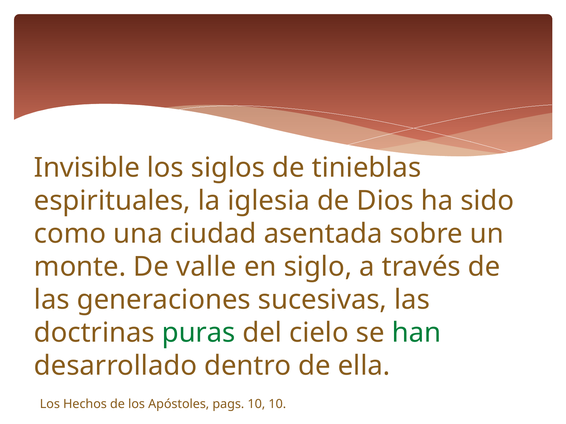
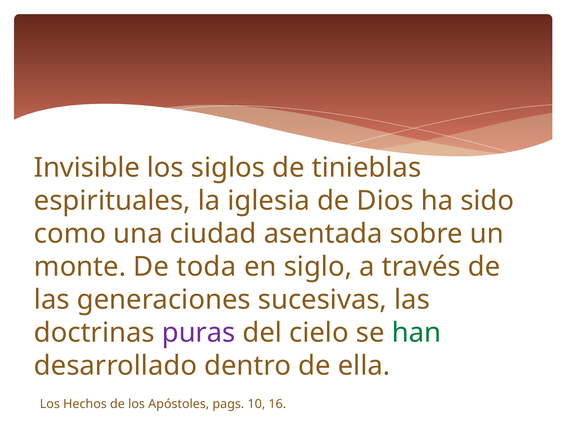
valle: valle -> toda (206, 267)
puras colour: green -> purple (199, 333)
10 10: 10 -> 16 (277, 404)
